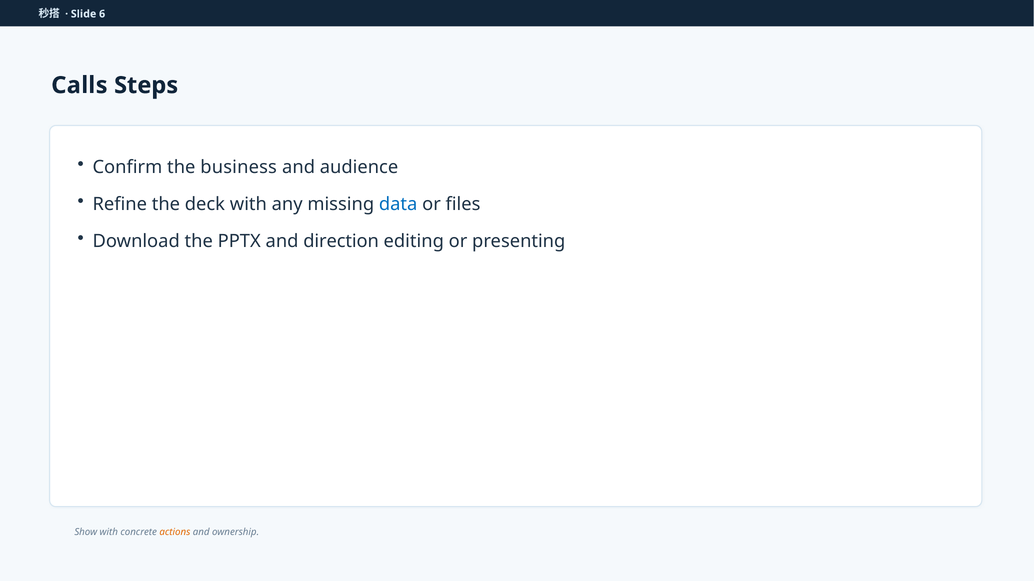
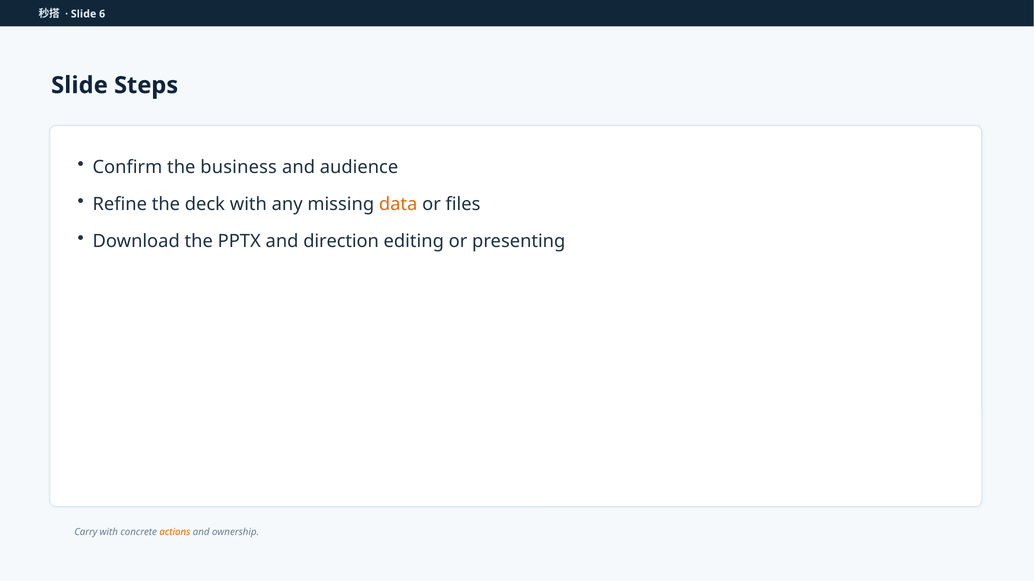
Calls: Calls -> Slide (79, 85)
data colour: blue -> orange (398, 204)
Show: Show -> Carry (86, 533)
